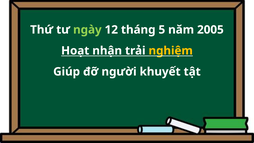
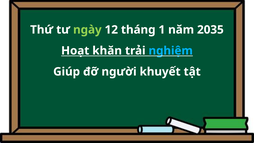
5: 5 -> 1 (162, 30)
2005: 2005 -> 2035 (210, 30)
nhận: nhận -> khăn (107, 51)
nghiệm colour: yellow -> light blue (171, 51)
